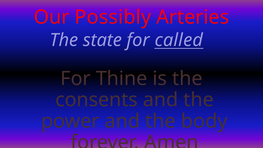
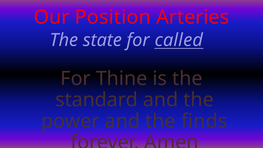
Possibly: Possibly -> Position (113, 17)
consents: consents -> standard (97, 100)
body: body -> finds (204, 121)
